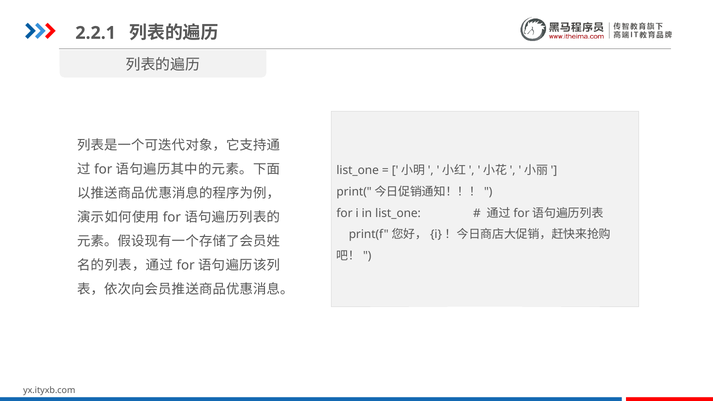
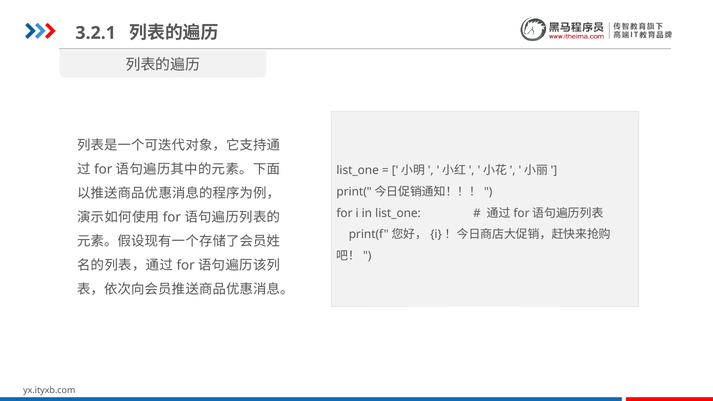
2.2.1: 2.2.1 -> 3.2.1 (96, 33)
